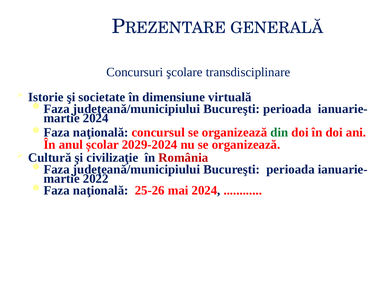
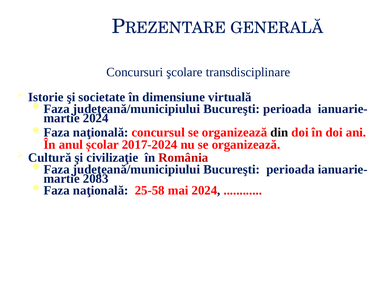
din colour: green -> black (279, 132)
2029-2024: 2029-2024 -> 2017-2024 (150, 145)
2022: 2022 -> 2083 (96, 179)
25-26: 25-26 -> 25-58 (150, 190)
